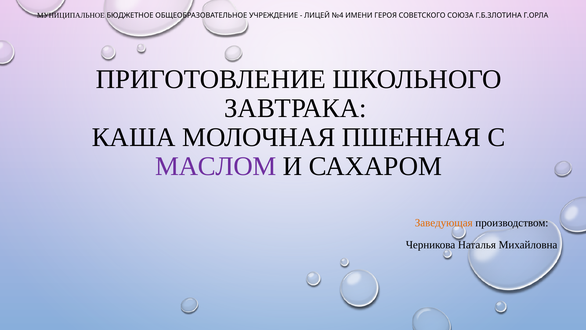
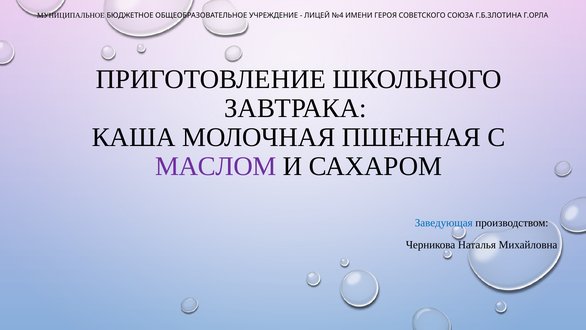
Заведующая colour: orange -> blue (444, 223)
